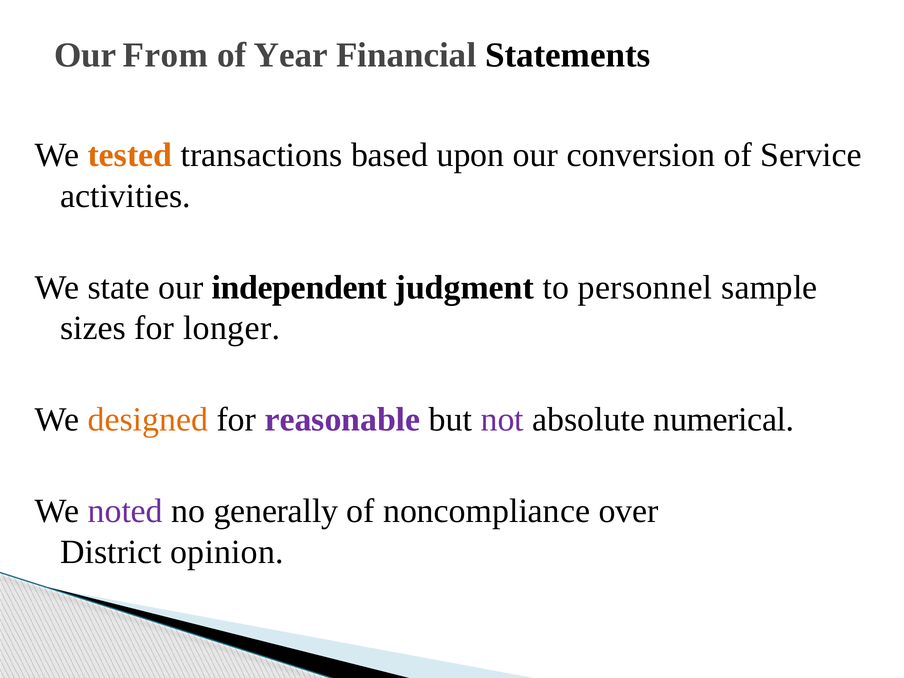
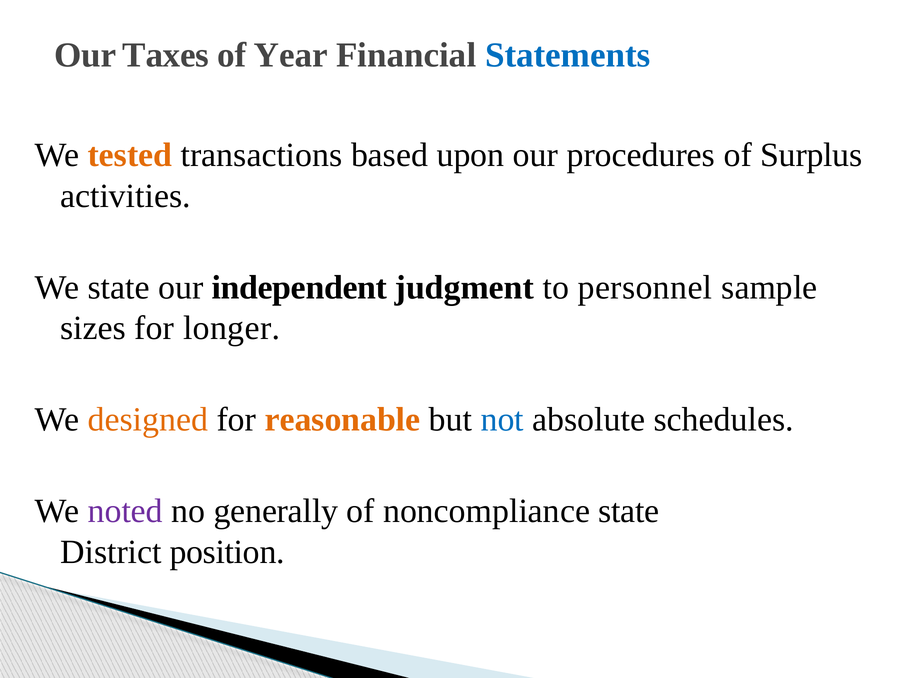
From: From -> Taxes (166, 55)
Statements colour: black -> blue (568, 55)
conversion: conversion -> procedures (641, 155)
Service: Service -> Surplus (811, 155)
reasonable colour: purple -> orange (342, 420)
not colour: purple -> blue (502, 420)
numerical: numerical -> schedules (724, 420)
noncompliance over: over -> state (629, 511)
opinion: opinion -> position (227, 552)
